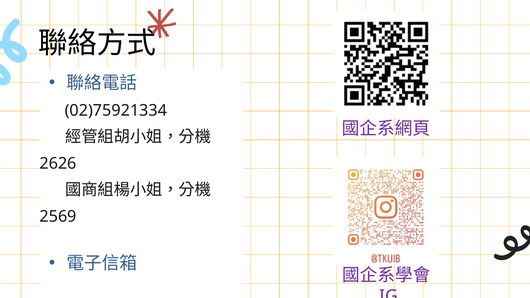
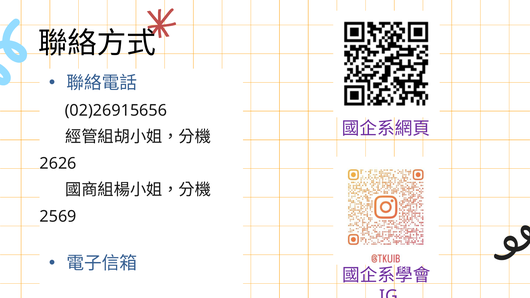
02)75921334: 02)75921334 -> 02)26915656 (116, 110)
